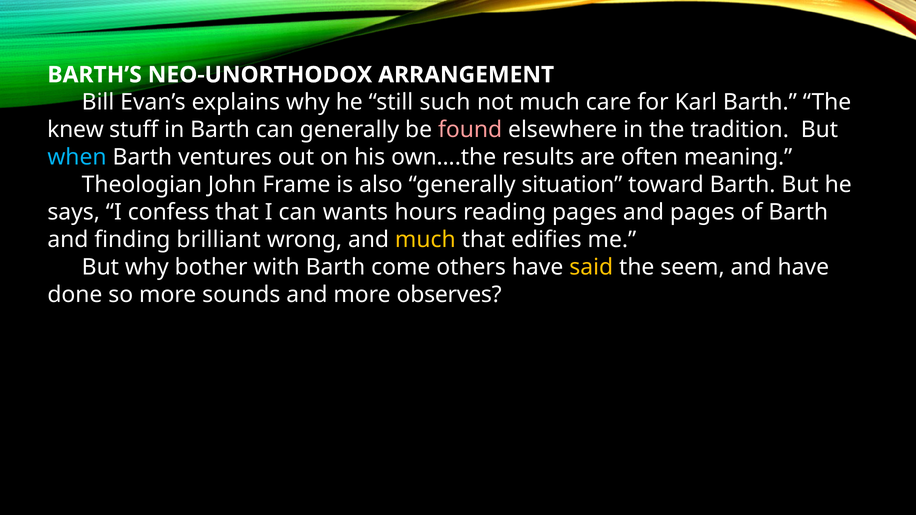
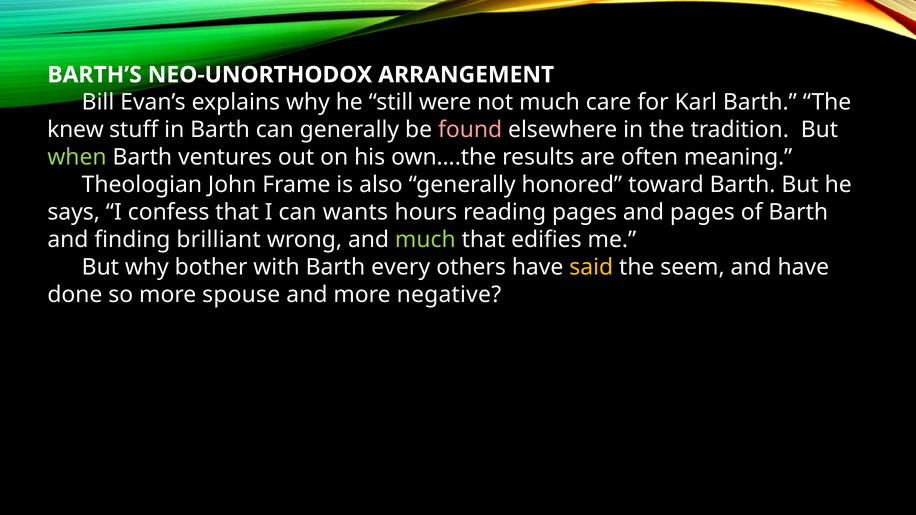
such: such -> were (445, 102)
when colour: light blue -> light green (77, 157)
situation: situation -> honored (572, 185)
much colour: yellow -> light green (425, 240)
come: come -> every (401, 267)
sounds: sounds -> spouse (241, 295)
observes: observes -> negative (449, 295)
